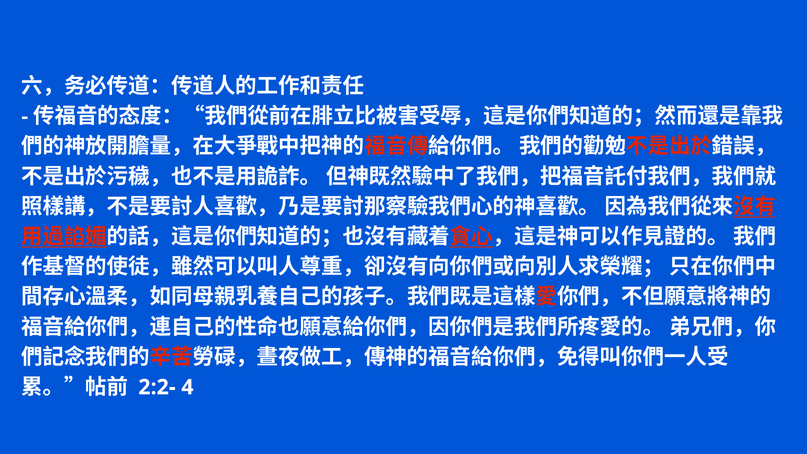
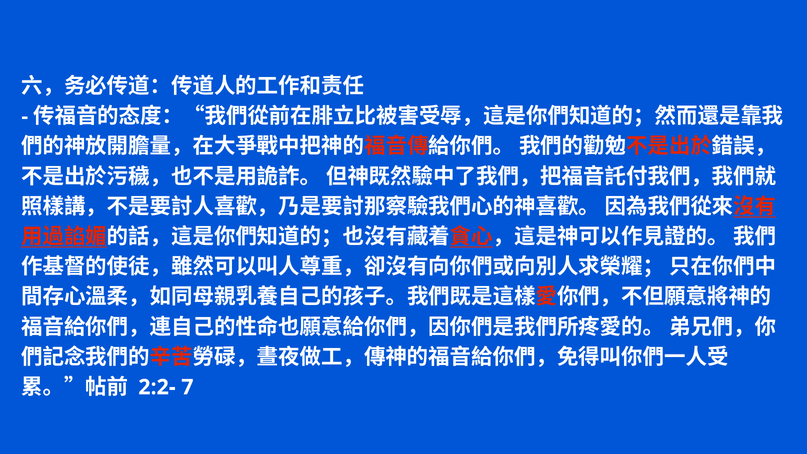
4: 4 -> 7 (187, 387)
